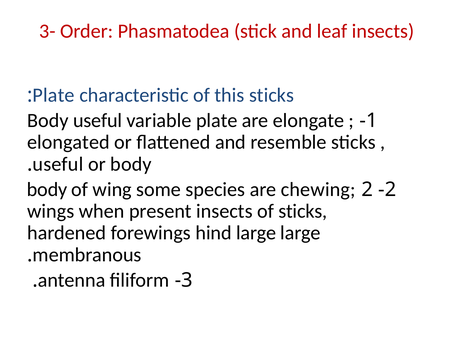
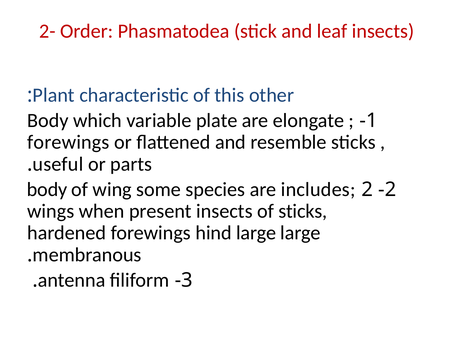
3-: 3- -> 2- (47, 31)
Plate: Plate -> Plant (54, 95)
this sticks: sticks -> other (272, 95)
Body useful: useful -> which (97, 121)
elongated: elongated -> forewings (68, 142)
or body: body -> parts (131, 164)
chewing: chewing -> includes (318, 190)
